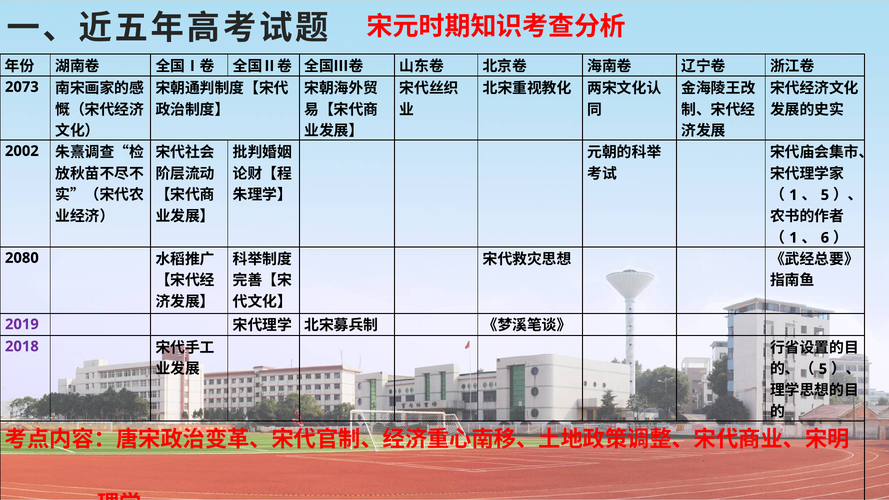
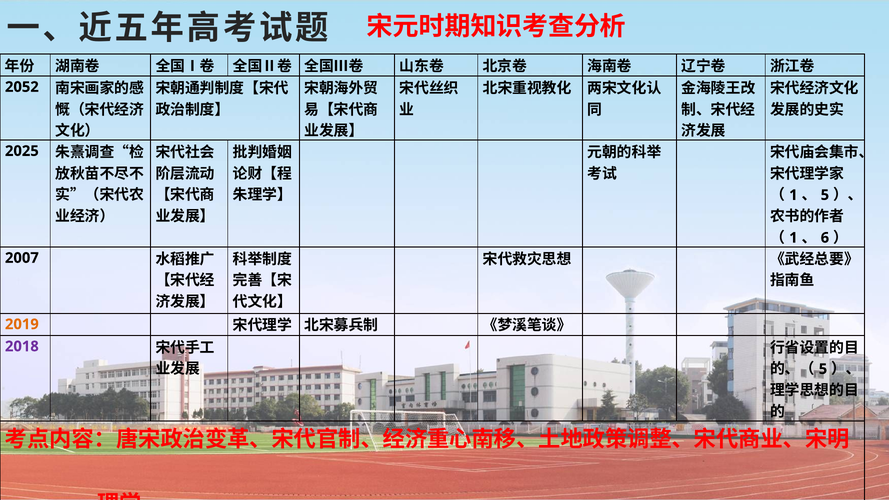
2073: 2073 -> 2052 (22, 87)
2002: 2002 -> 2025 (22, 151)
2080: 2080 -> 2007 (22, 258)
2019 colour: purple -> orange (22, 324)
